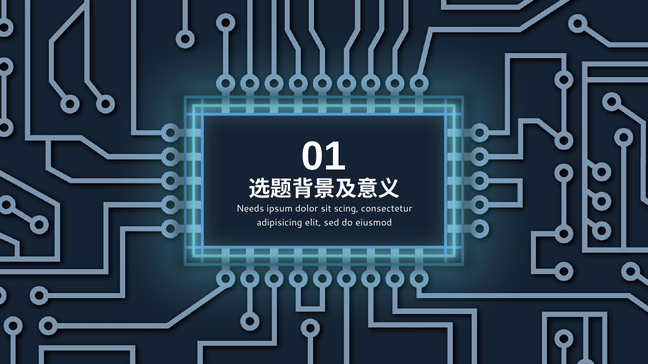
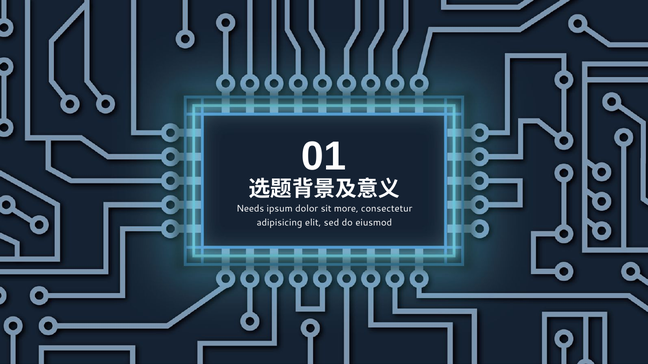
scing: scing -> more (346, 209)
